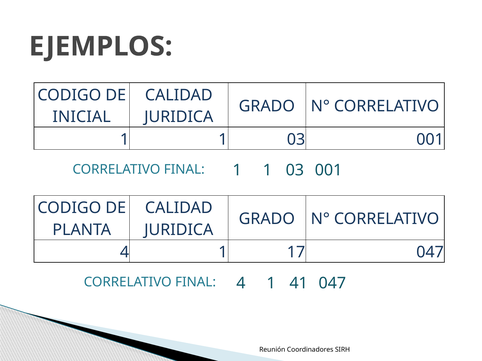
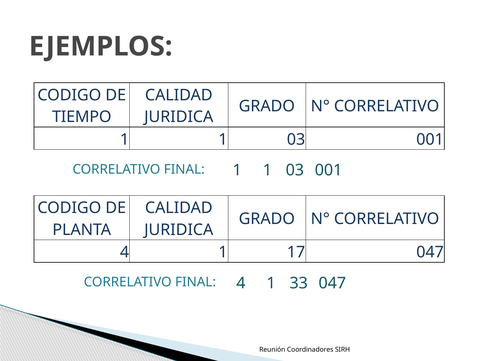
INICIAL: INICIAL -> TIEMPO (82, 117)
41: 41 -> 33 (299, 284)
